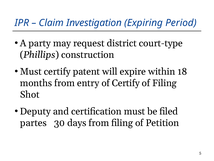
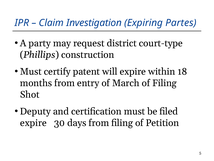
Period: Period -> Partes (181, 23)
of Certify: Certify -> March (126, 83)
partes: partes -> expire (33, 123)
